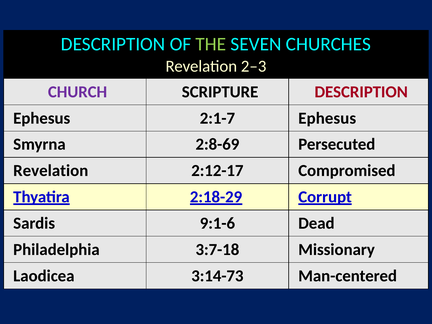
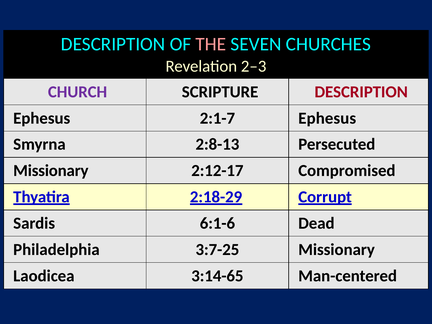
THE colour: light green -> pink (211, 44)
2:8-69: 2:8-69 -> 2:8-13 (217, 144)
Revelation: Revelation -> Missionary (51, 171)
9:1-6: 9:1-6 -> 6:1-6 (217, 223)
3:7-18: 3:7-18 -> 3:7-25 (217, 250)
3:14-73: 3:14-73 -> 3:14-65 (217, 276)
